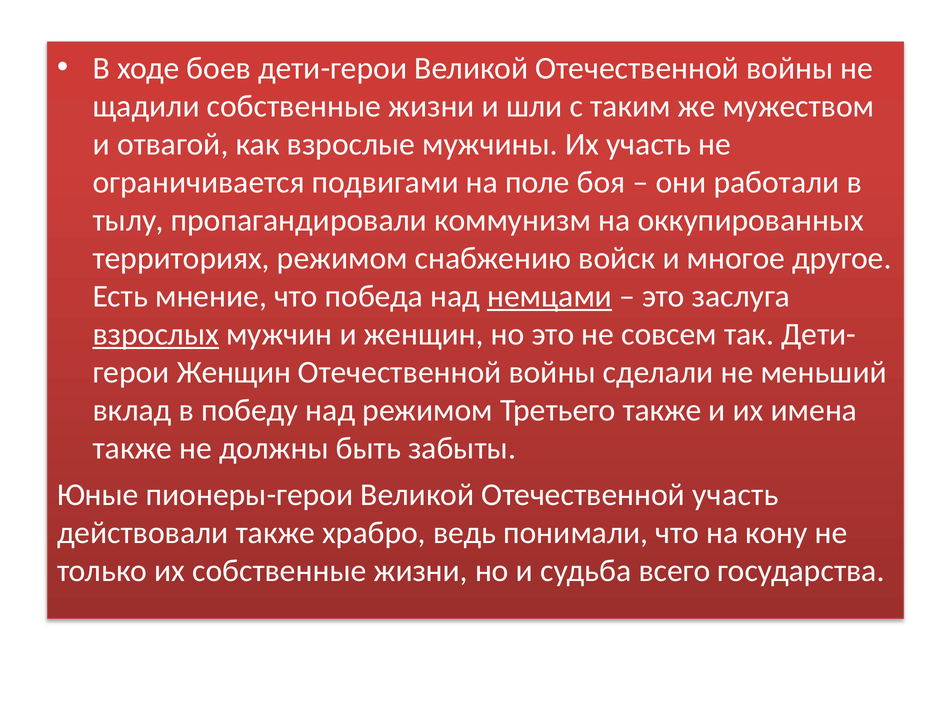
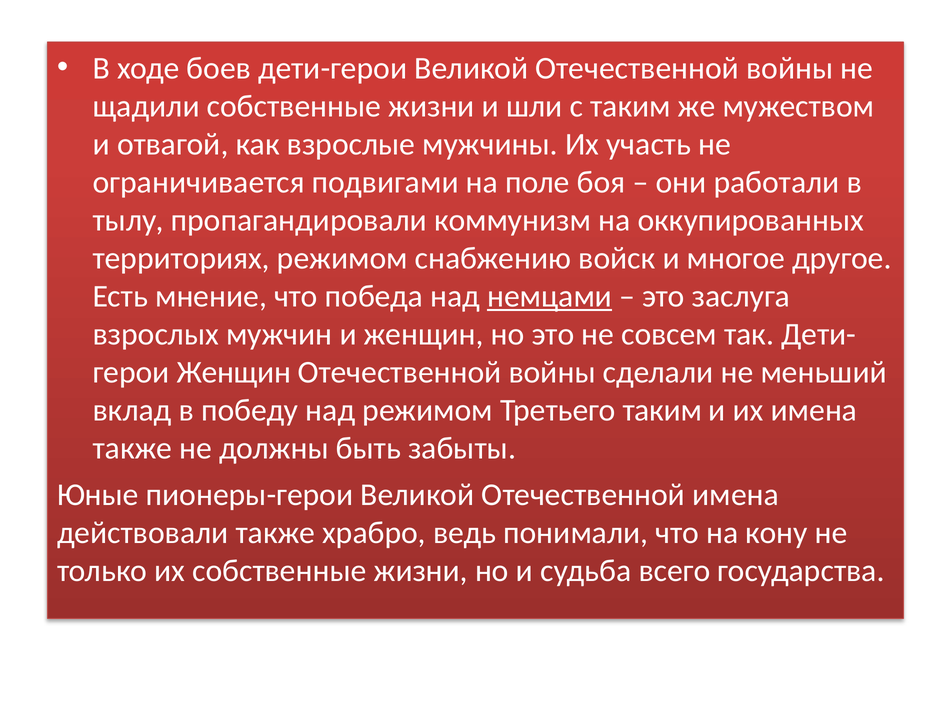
взрослых underline: present -> none (156, 334)
Третьего также: также -> таким (662, 410)
Отечественной участь: участь -> имена (736, 495)
